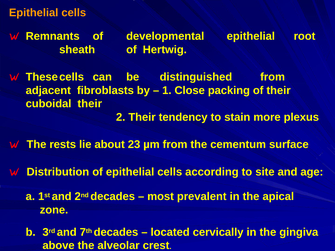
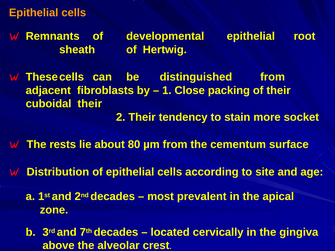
plexus: plexus -> socket (301, 117)
23: 23 -> 80 (134, 145)
